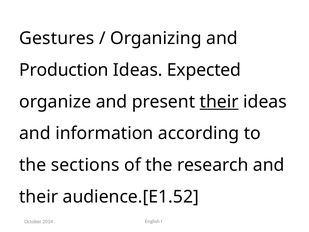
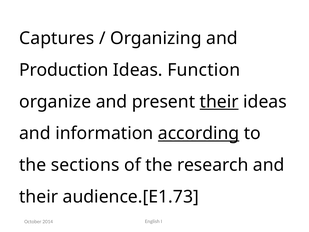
Gestures: Gestures -> Captures (57, 38)
Expected: Expected -> Function (204, 70)
according underline: none -> present (199, 133)
audience.[E1.52: audience.[E1.52 -> audience.[E1.73 (131, 197)
